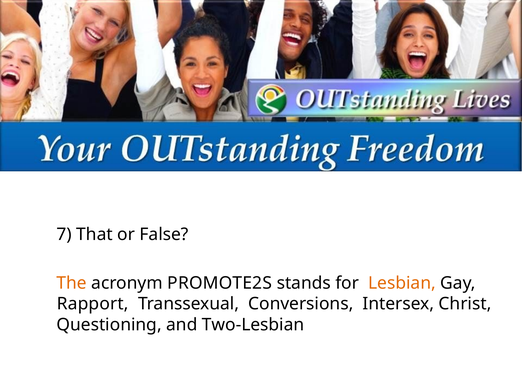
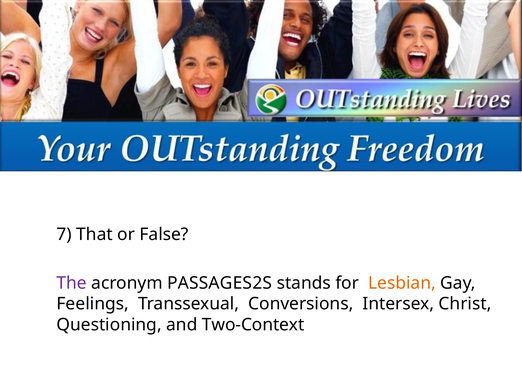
The colour: orange -> purple (72, 283)
PROMOTE2S: PROMOTE2S -> PASSAGES2S (220, 283)
Rapport: Rapport -> Feelings (93, 304)
Two-Lesbian: Two-Lesbian -> Two-Context (253, 325)
